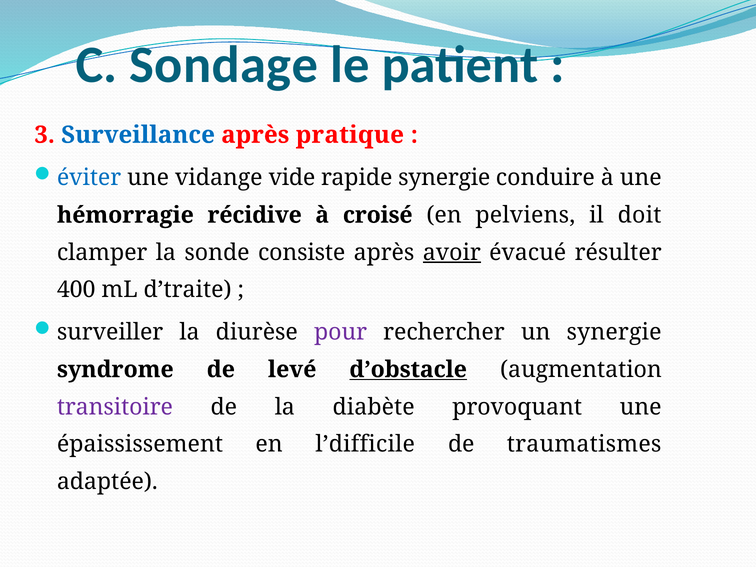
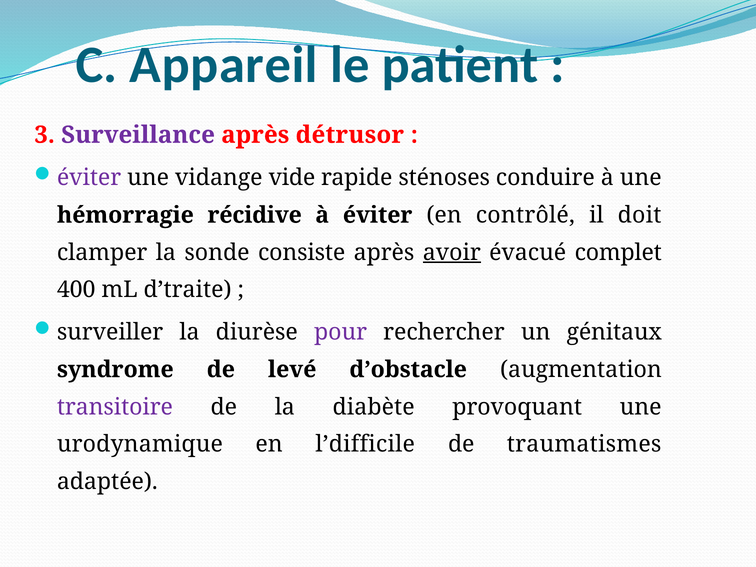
Sondage: Sondage -> Appareil (224, 65)
Surveillance colour: blue -> purple (138, 135)
pratique: pratique -> détrusor (350, 135)
éviter colour: blue -> purple (89, 178)
rapide synergie: synergie -> sténoses (444, 178)
à croisé: croisé -> éviter (378, 215)
pelviens: pelviens -> contrôlé (525, 215)
résulter: résulter -> complet (618, 252)
un synergie: synergie -> génitaux (614, 332)
d’obstacle underline: present -> none (408, 370)
épaississement: épaississement -> urodynamique (140, 444)
